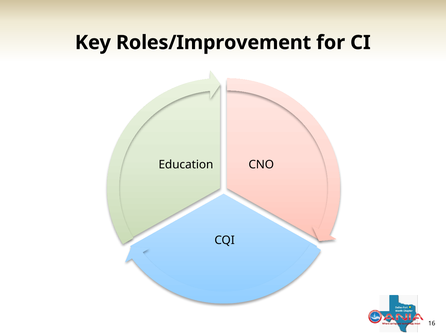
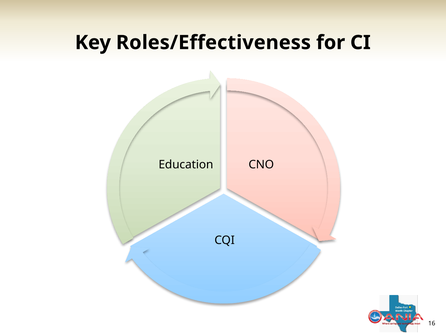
Roles/Improvement: Roles/Improvement -> Roles/Effectiveness (213, 43)
